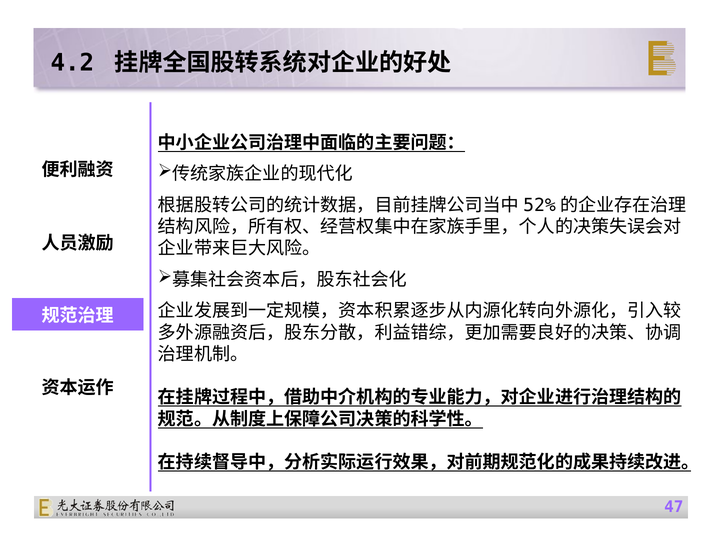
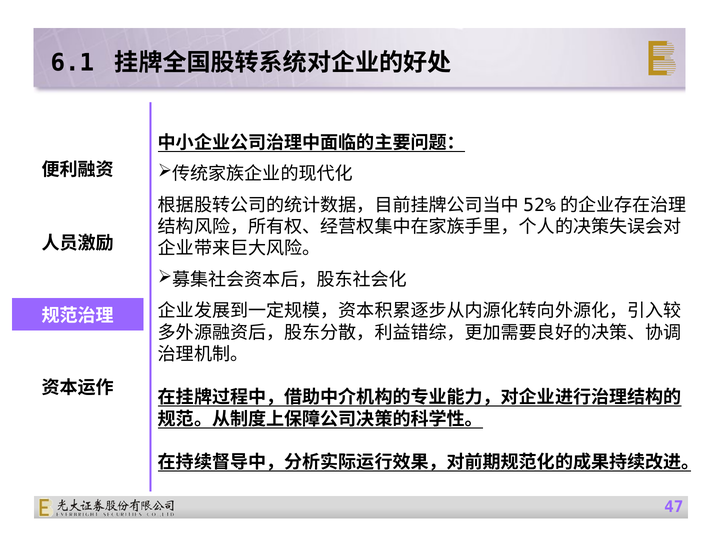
4.2: 4.2 -> 6.1 (73, 63)
